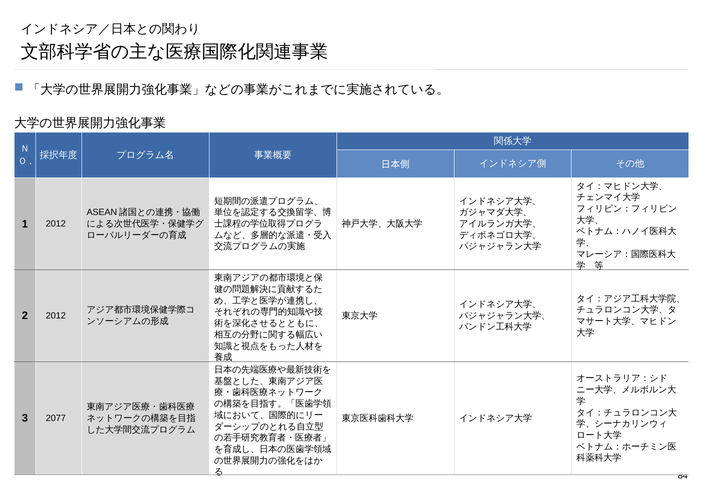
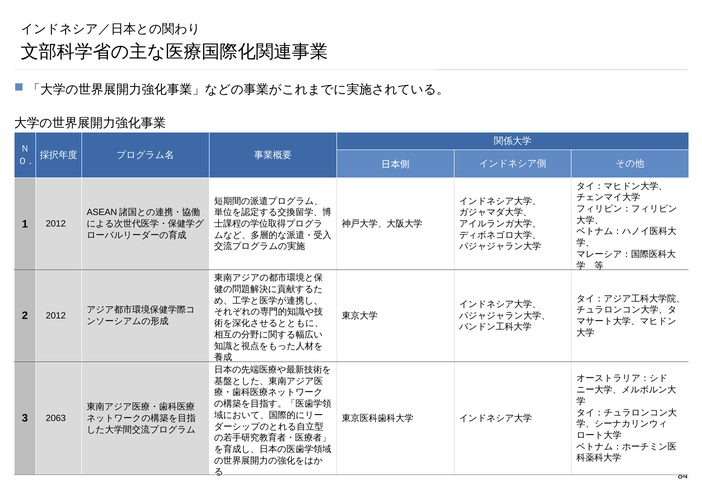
2077: 2077 -> 2063 (56, 418)
